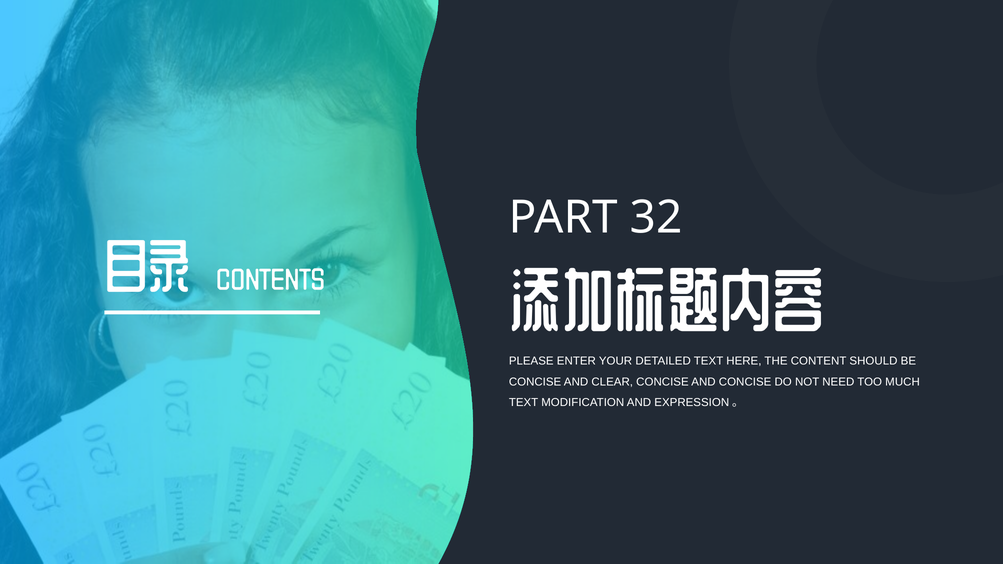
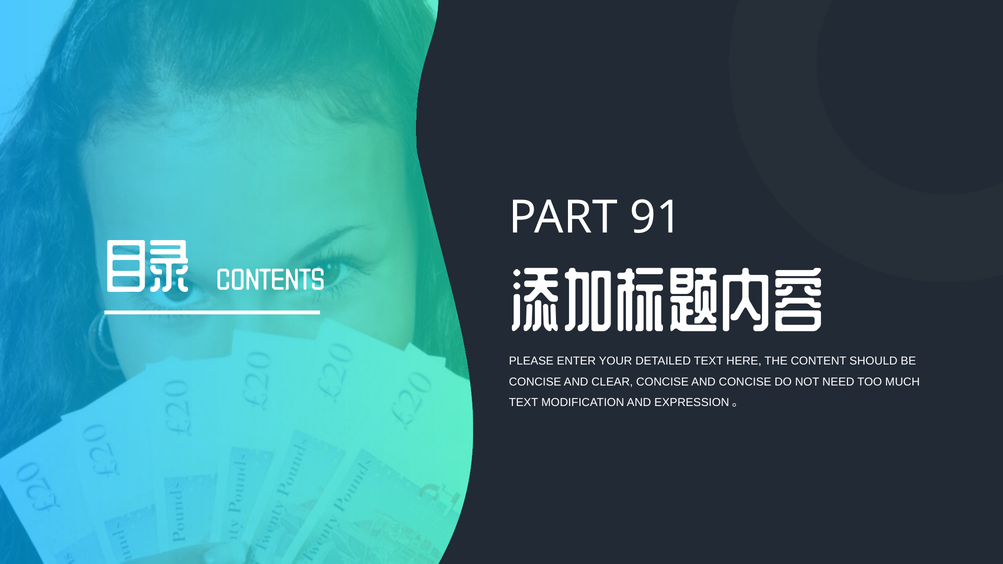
32: 32 -> 91 (656, 218)
